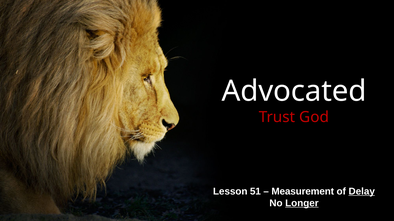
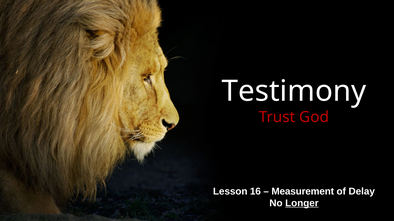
Advocated: Advocated -> Testimony (294, 91)
51: 51 -> 16 (255, 192)
Delay underline: present -> none (362, 192)
